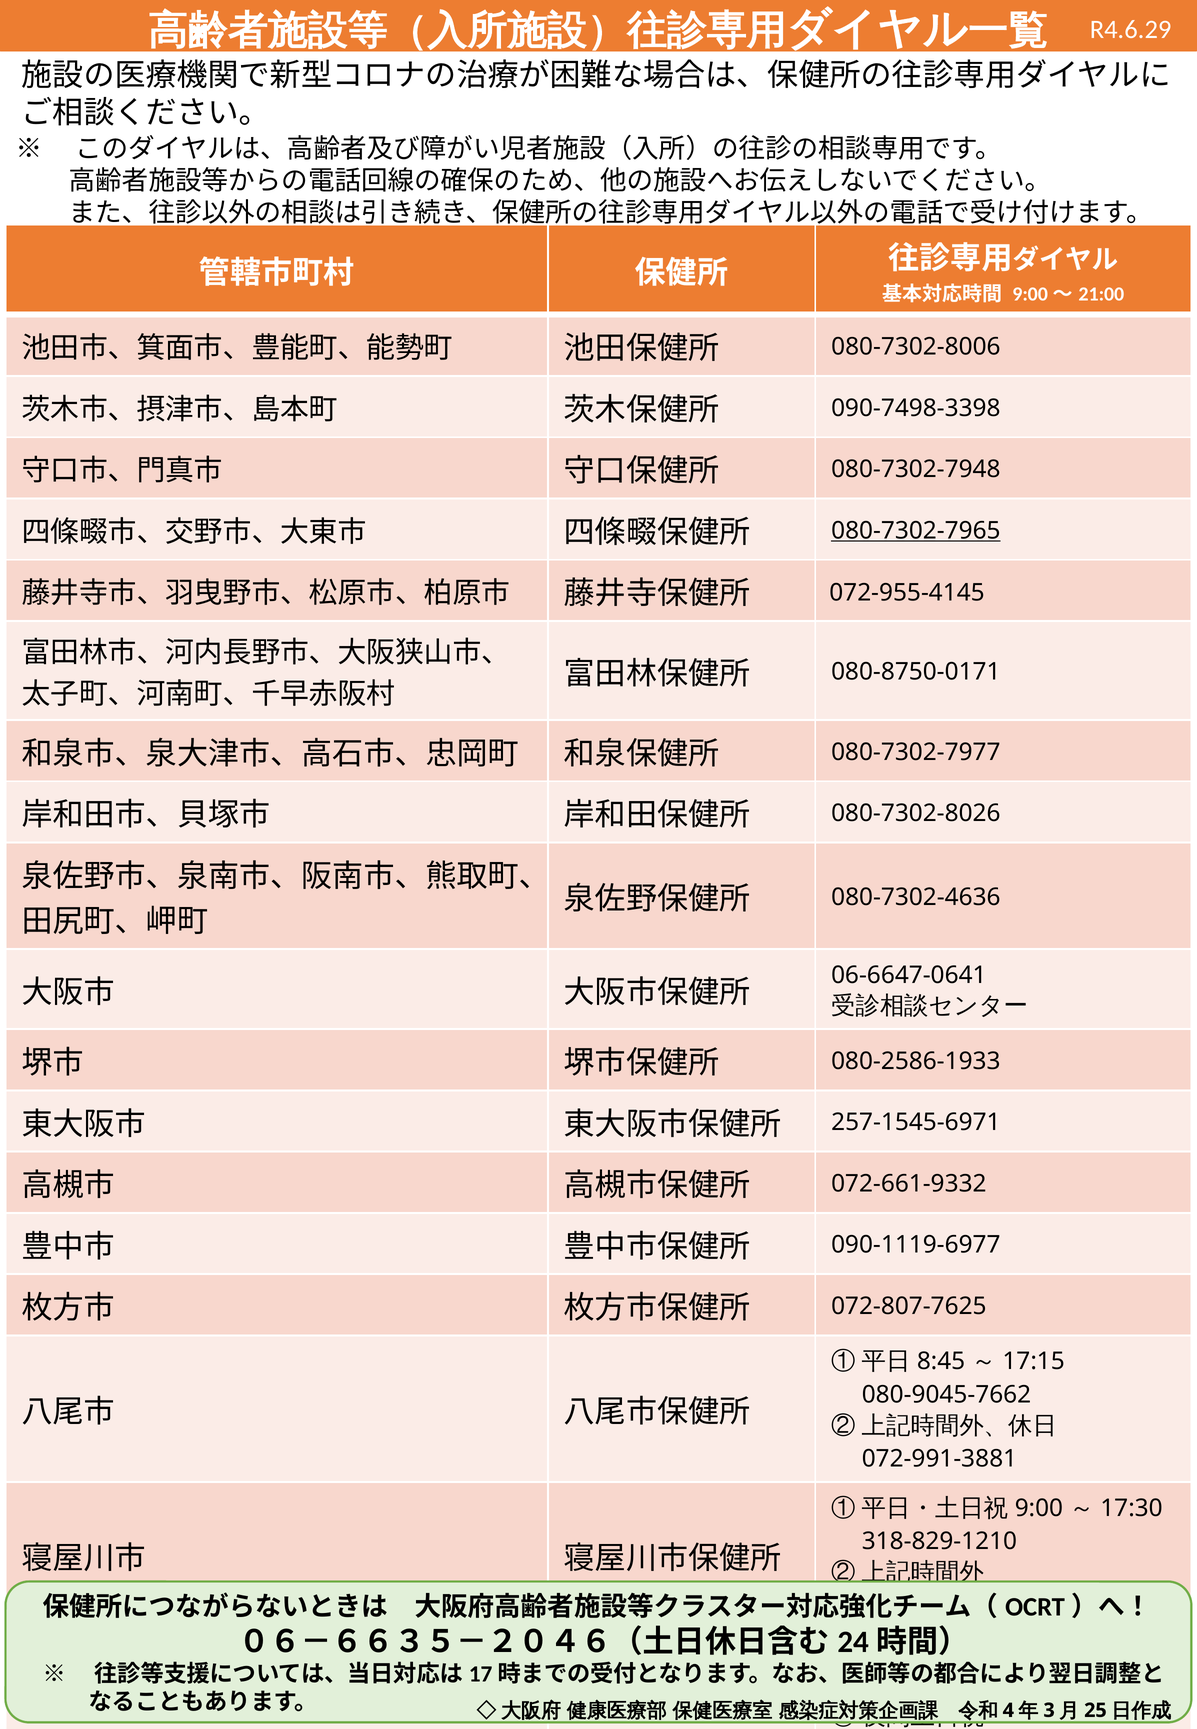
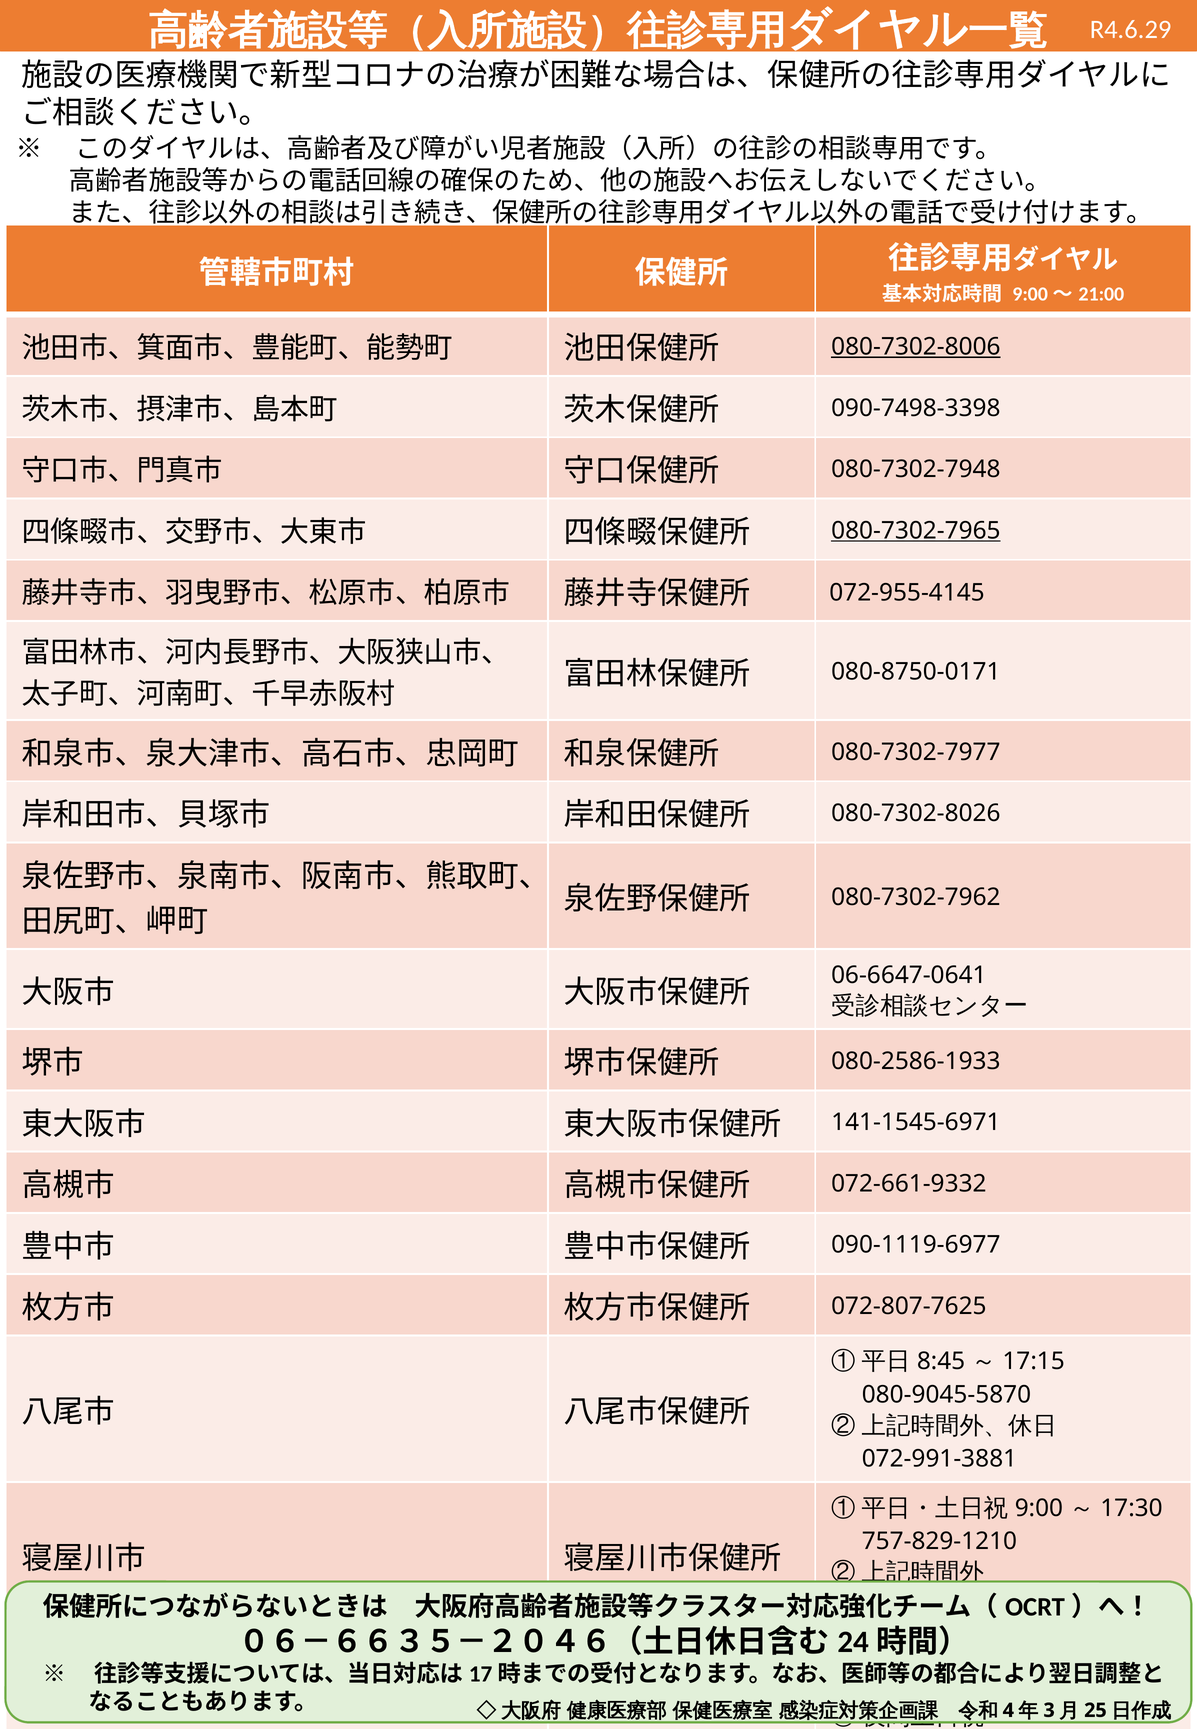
080-7302-8006 underline: none -> present (916, 347)
080-7302-4636: 080-7302-4636 -> 080-7302-7962 (916, 897)
257-1545-6971: 257-1545-6971 -> 141-1545-6971 (916, 1122)
080-9045-7662: 080-9045-7662 -> 080-9045-5870 (946, 1395)
318-829-1210: 318-829-1210 -> 757-829-1210 (939, 1541)
